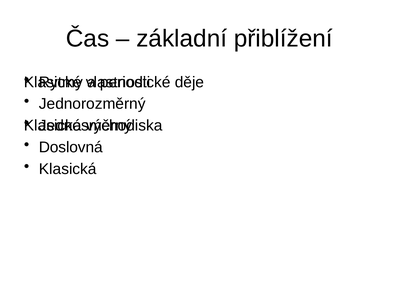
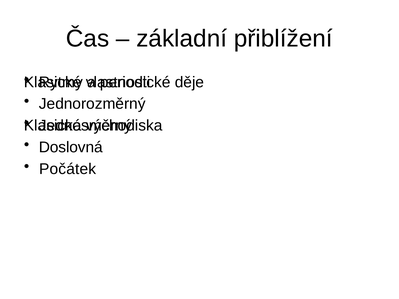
Klasická: Klasická -> Počátek (68, 169)
